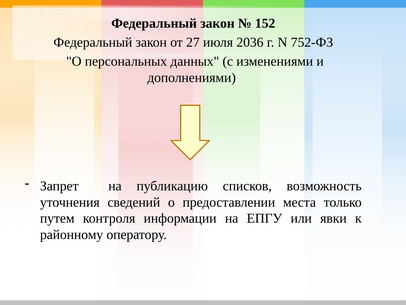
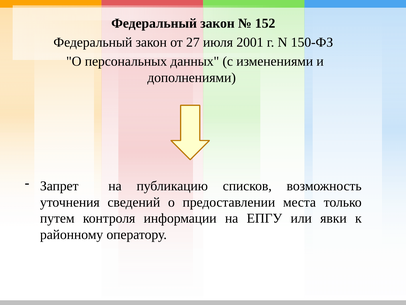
2036: 2036 -> 2001 (250, 42)
752-ФЗ: 752-ФЗ -> 150-ФЗ (312, 42)
